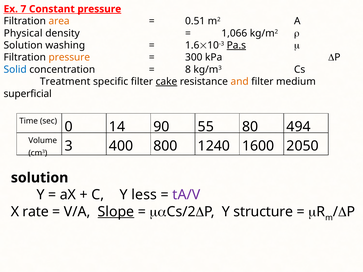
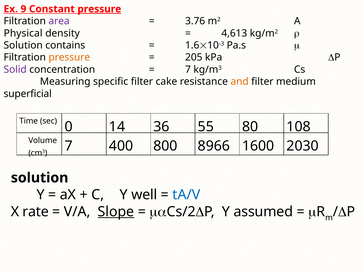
7: 7 -> 9 (23, 9)
area colour: orange -> purple (59, 21)
0.51: 0.51 -> 3.76 (195, 21)
1,066: 1,066 -> 4,613 (234, 33)
washing: washing -> contains (65, 45)
Pa.s underline: present -> none (236, 45)
300: 300 -> 205 (194, 57)
Solid colour: blue -> purple (15, 70)
8: 8 -> 7 (188, 70)
Treatment: Treatment -> Measuring (65, 82)
cake underline: present -> none (166, 82)
90: 90 -> 36 (161, 127)
494: 494 -> 108 (299, 127)
cm3 3: 3 -> 7 (69, 146)
1240: 1240 -> 8966 (214, 146)
2050: 2050 -> 2030 (303, 146)
less: less -> well (144, 195)
tA/V colour: purple -> blue (186, 195)
structure: structure -> assumed (263, 212)
